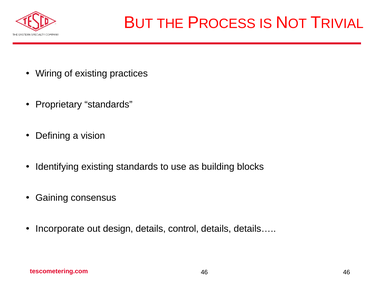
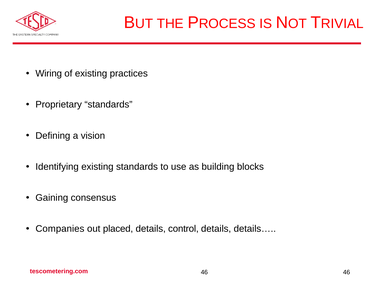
Incorporate: Incorporate -> Companies (60, 229)
design: design -> placed (118, 229)
